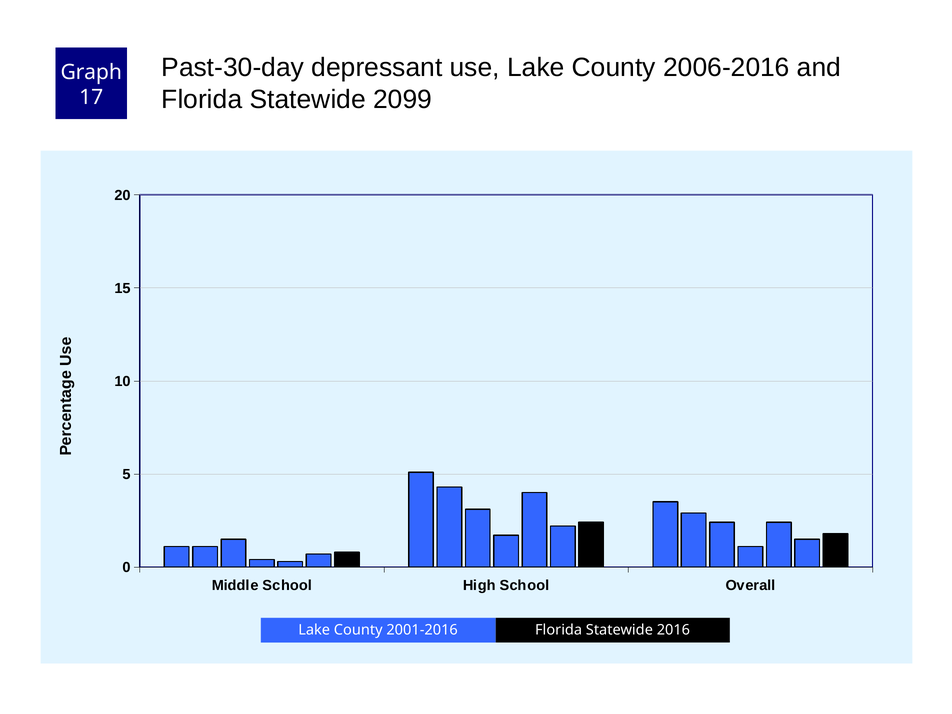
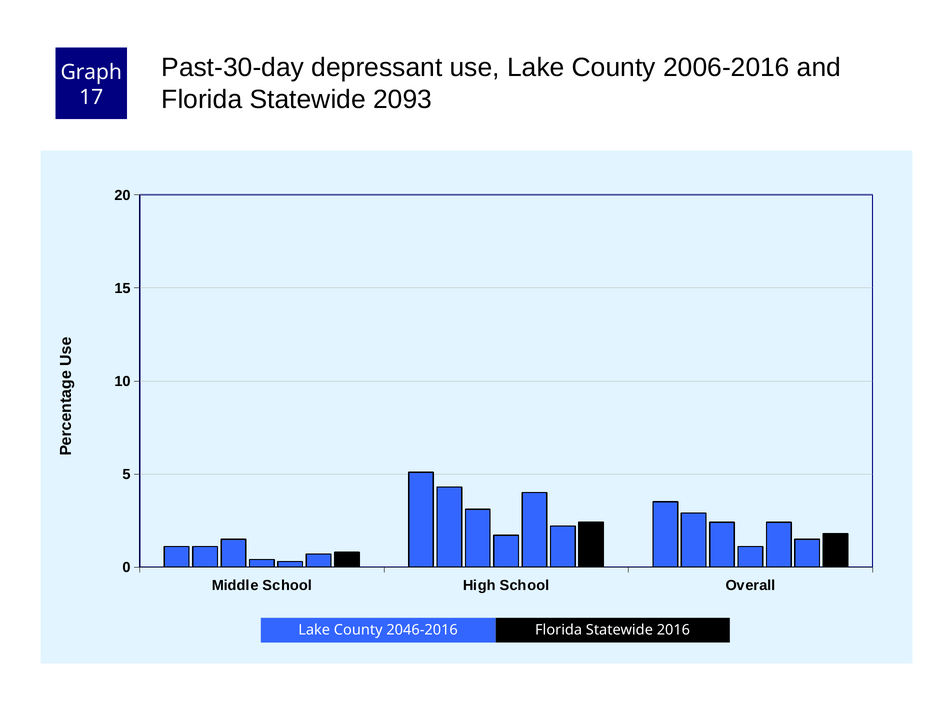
2099: 2099 -> 2093 (403, 99)
2001-2016: 2001-2016 -> 2046-2016 (422, 630)
